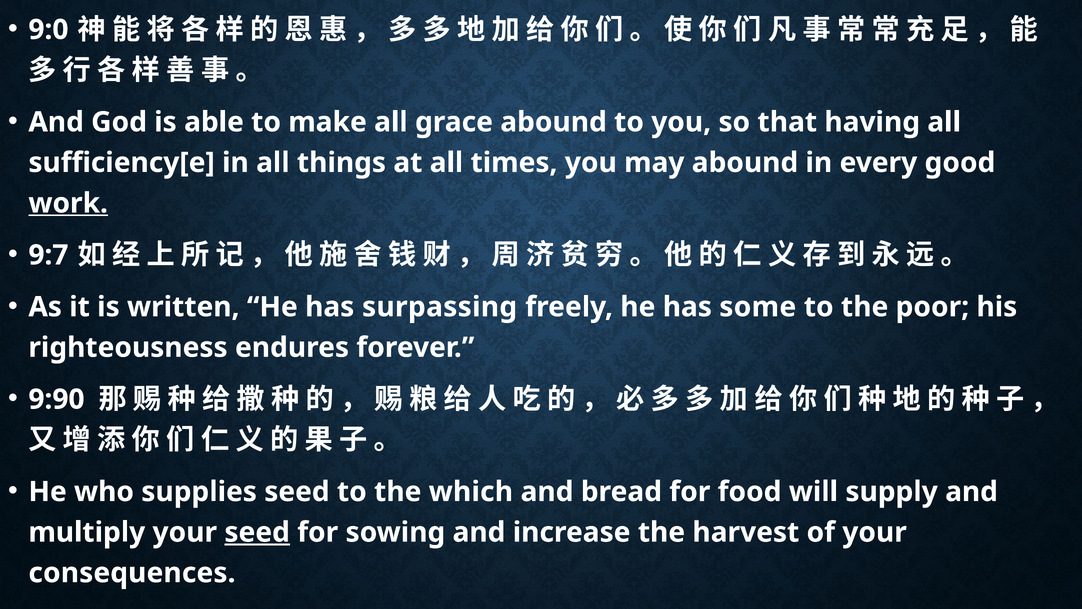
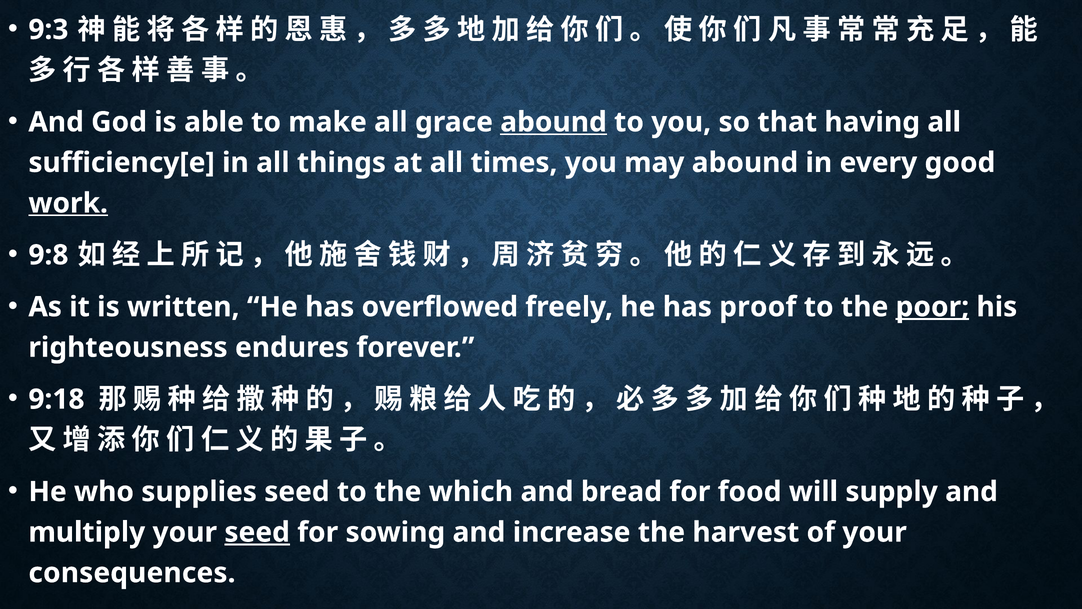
9:0: 9:0 -> 9:3 (48, 30)
abound underline: none -> present (554, 122)
9:7: 9:7 -> 9:8 (48, 255)
surpassing: surpassing -> overflowed (440, 307)
some: some -> proof (758, 307)
poor underline: none -> present (932, 307)
9:90: 9:90 -> 9:18 (56, 399)
